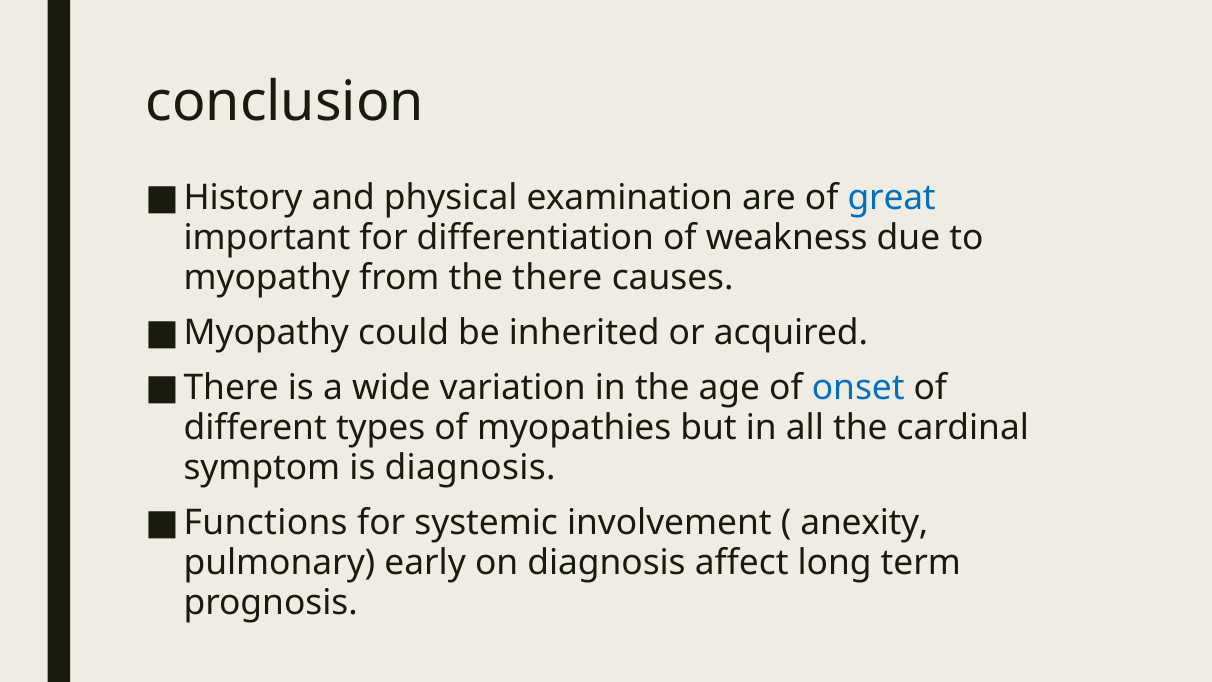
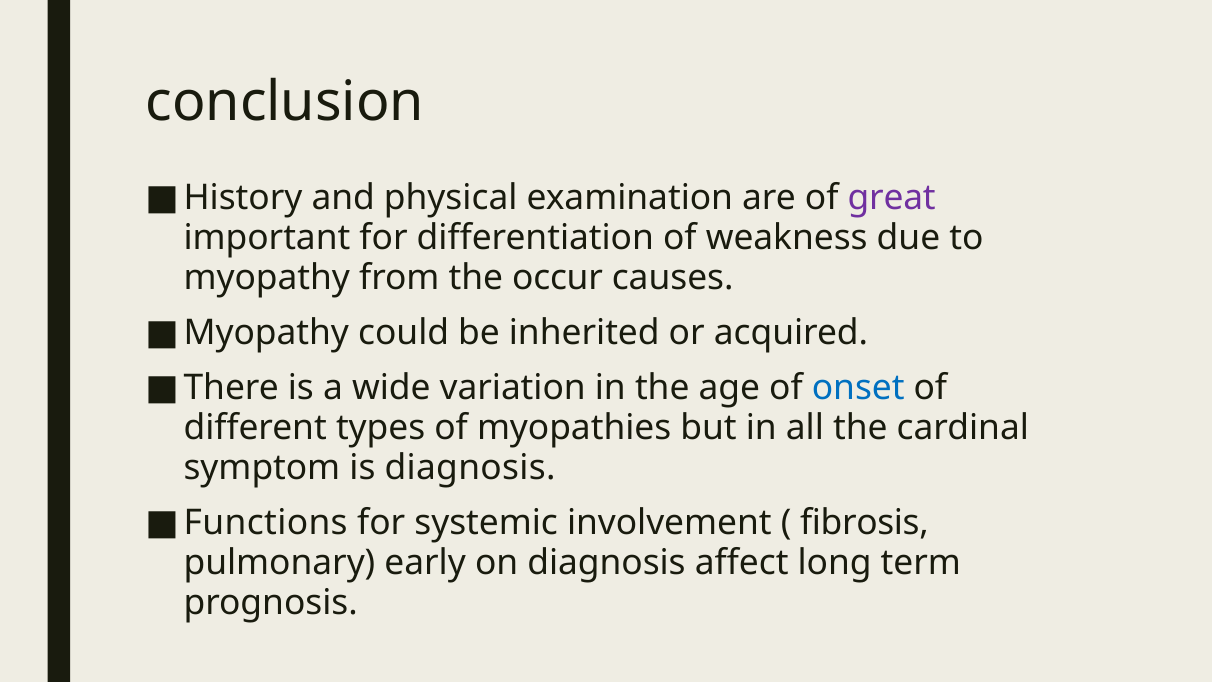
great colour: blue -> purple (892, 198)
the there: there -> occur (558, 277)
anexity: anexity -> fibrosis (864, 522)
